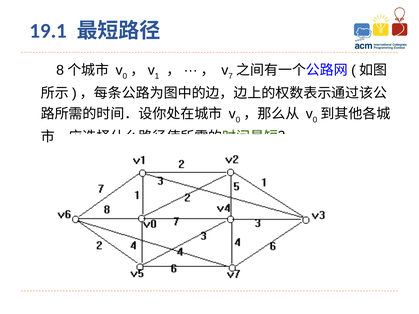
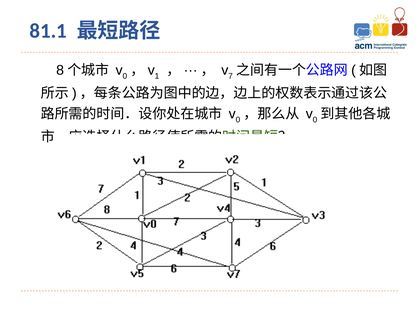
19.1: 19.1 -> 81.1 (48, 31)
